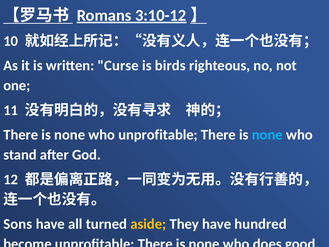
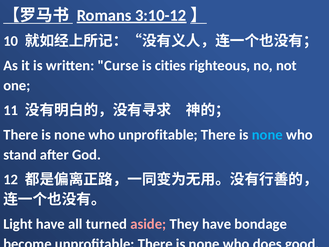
birds: birds -> cities (170, 66)
Sons: Sons -> Light (18, 224)
aside colour: yellow -> pink (148, 224)
hundred: hundred -> bondage (261, 224)
